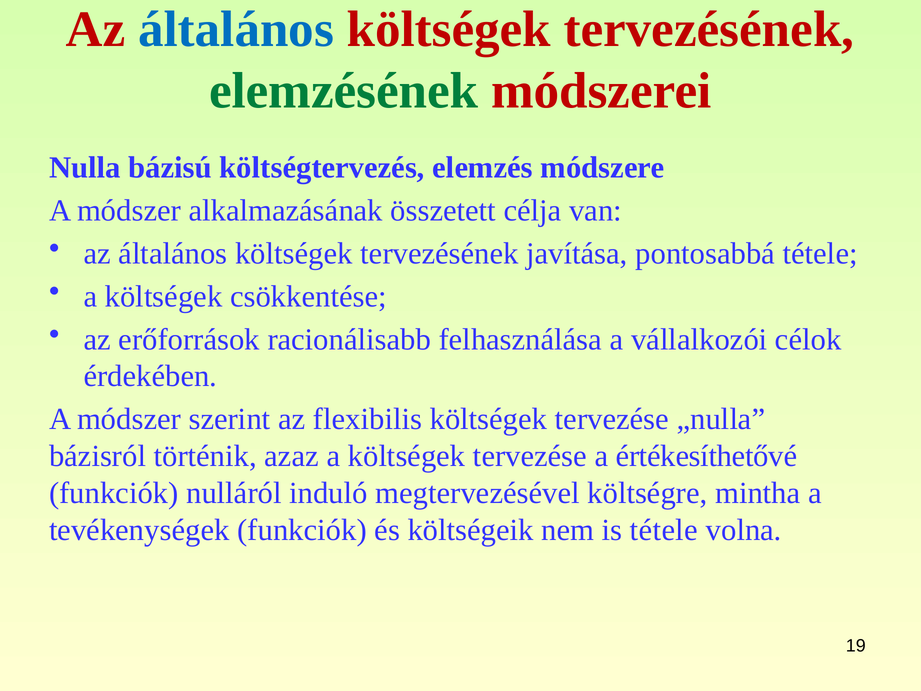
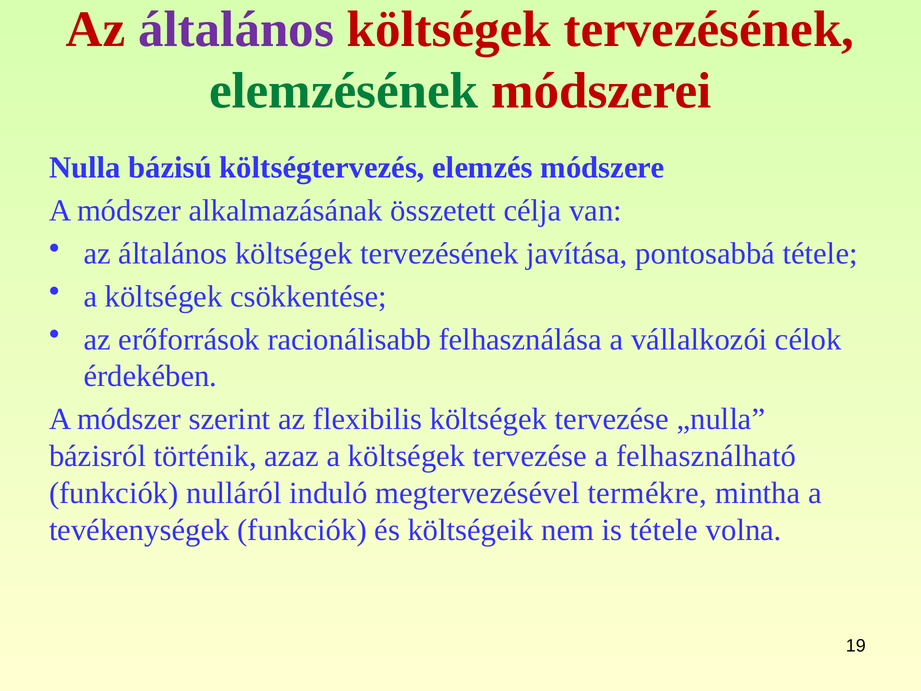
általános colour: blue -> purple (236, 30)
értékesíthetővé: értékesíthetővé -> felhasználható (706, 456)
költségre: költségre -> termékre (647, 493)
